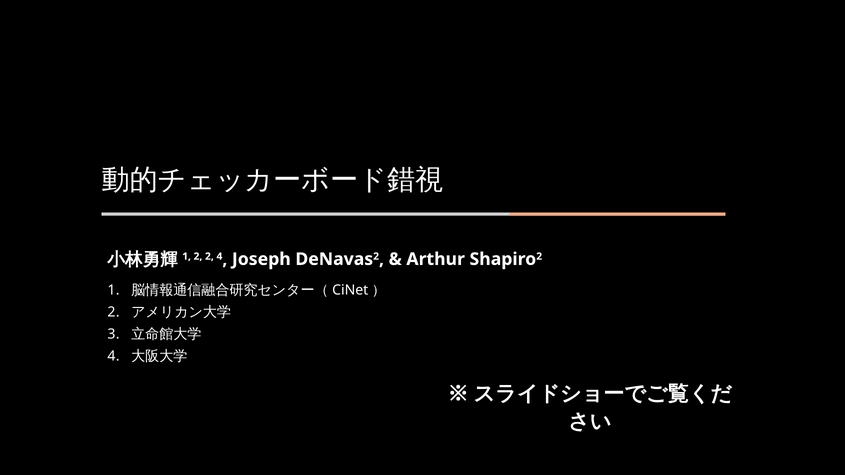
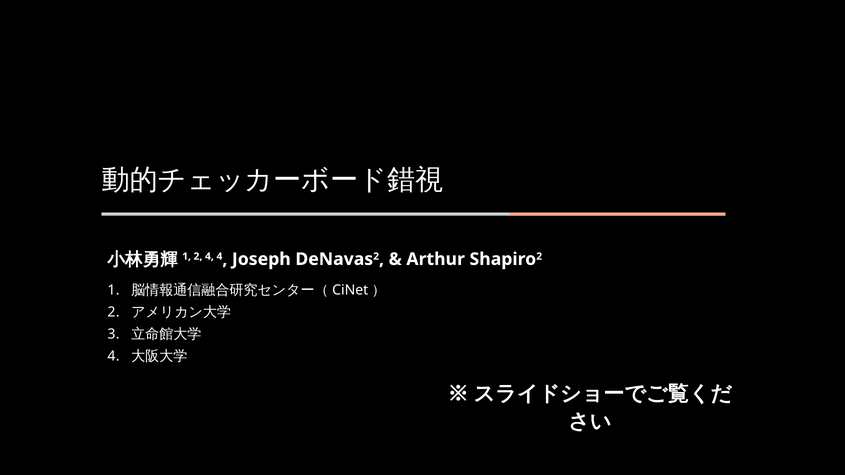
2 2: 2 -> 4 (209, 257)
